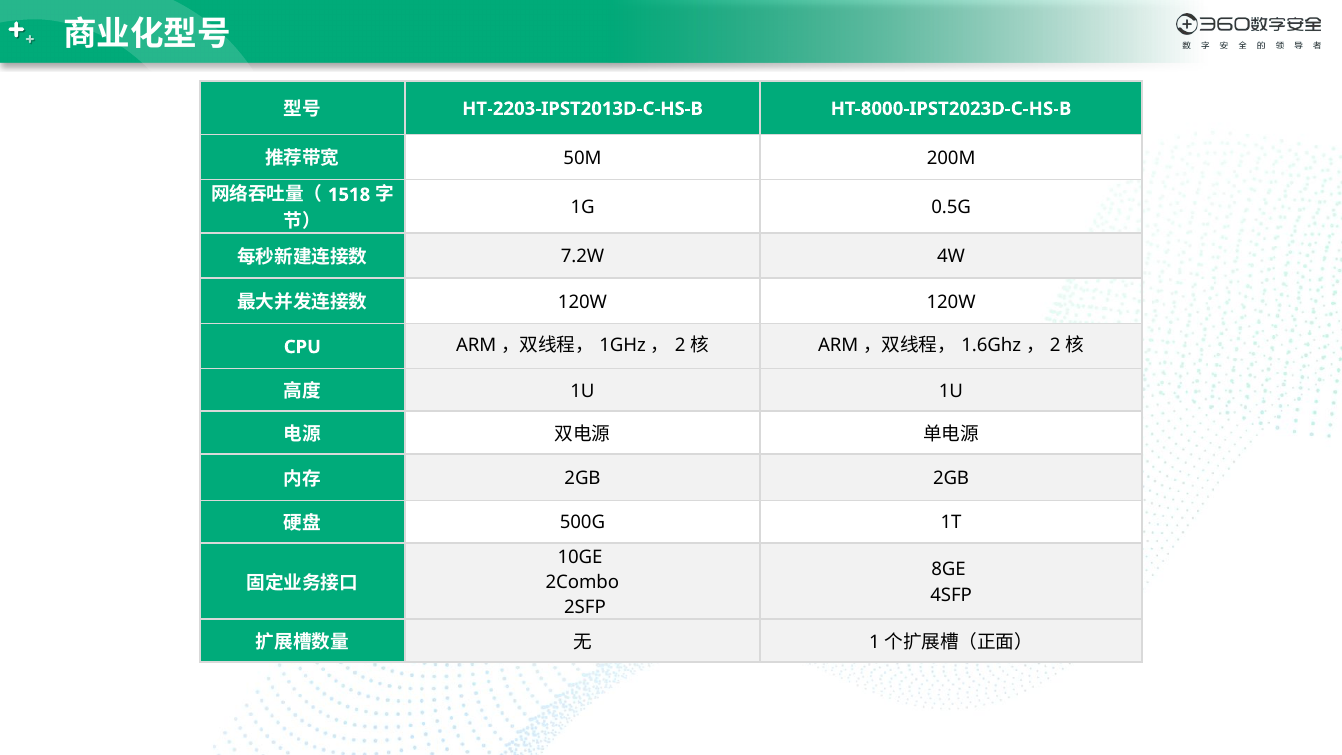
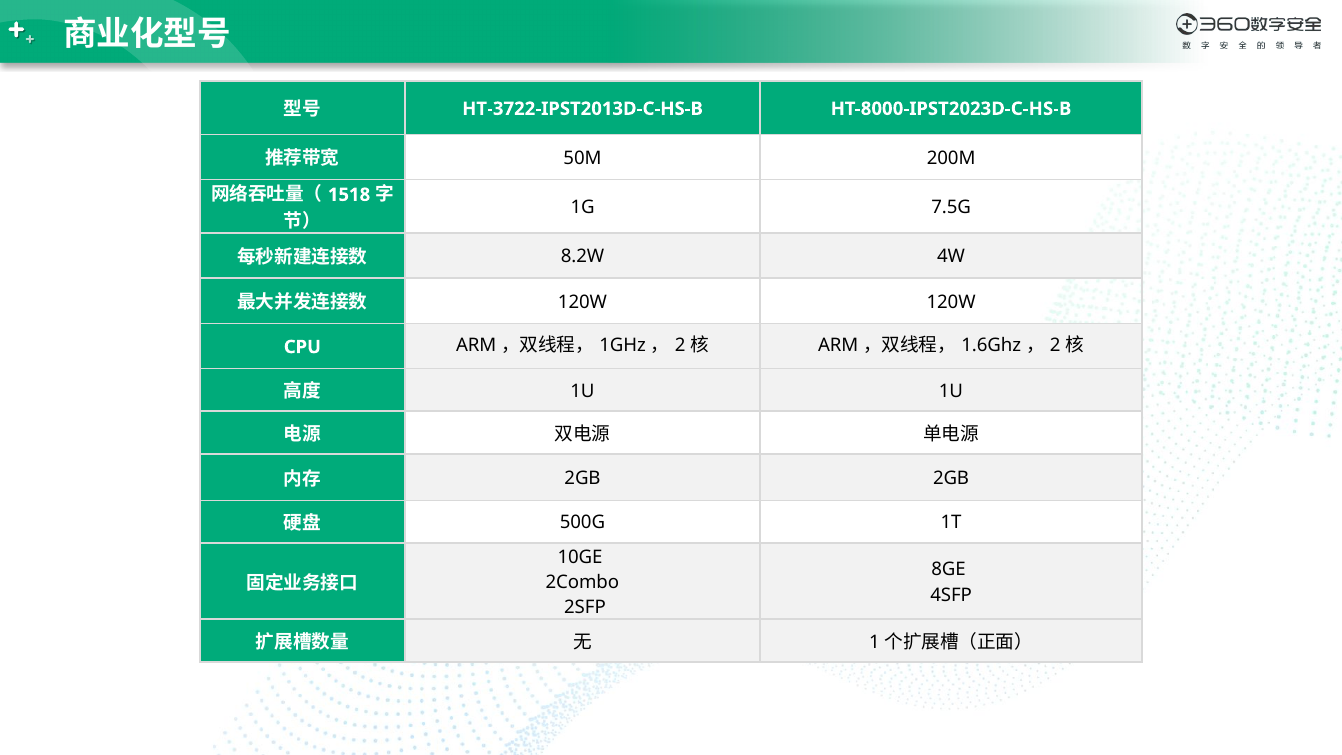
HT-2203-IPST2013D-C-HS-B: HT-2203-IPST2013D-C-HS-B -> HT-3722-IPST2013D-C-HS-B (583, 109)
0.5G: 0.5G -> 7.5G (951, 207)
7.2W: 7.2W -> 8.2W (583, 257)
